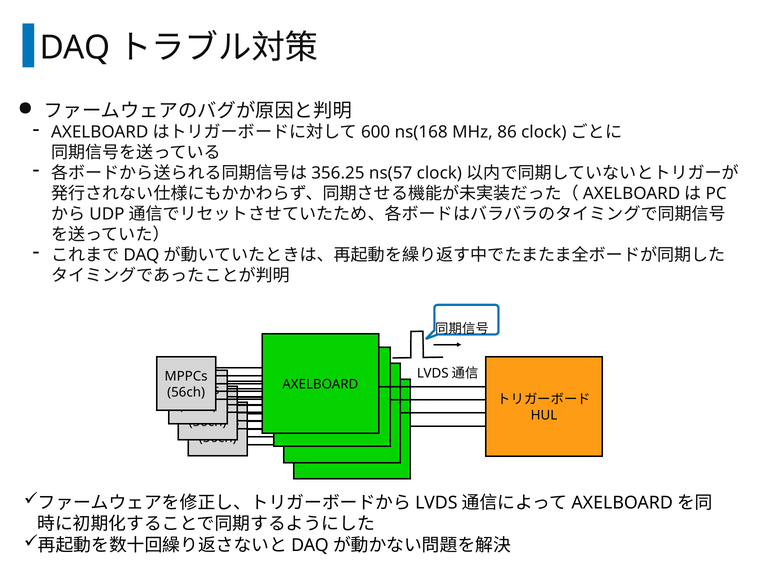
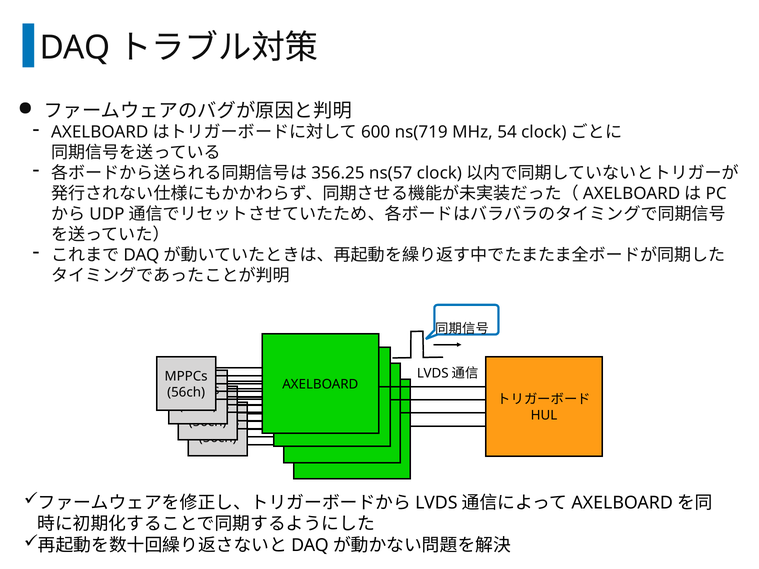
ns(168: ns(168 -> ns(719 (421, 132)
86: 86 -> 54 (507, 132)
